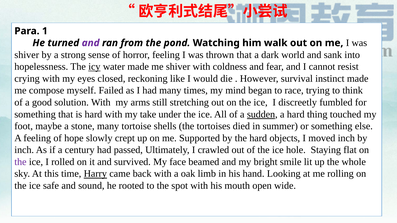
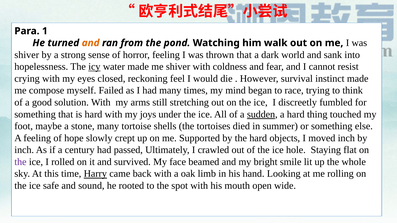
and colour: purple -> orange (91, 43)
like: like -> feel (177, 79)
take: take -> joys (148, 114)
